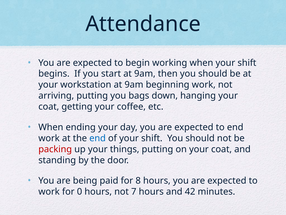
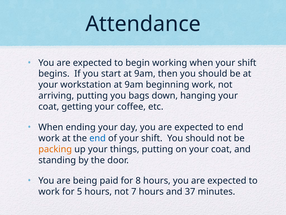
packing colour: red -> orange (55, 149)
0: 0 -> 5 (80, 191)
42: 42 -> 37 (190, 191)
